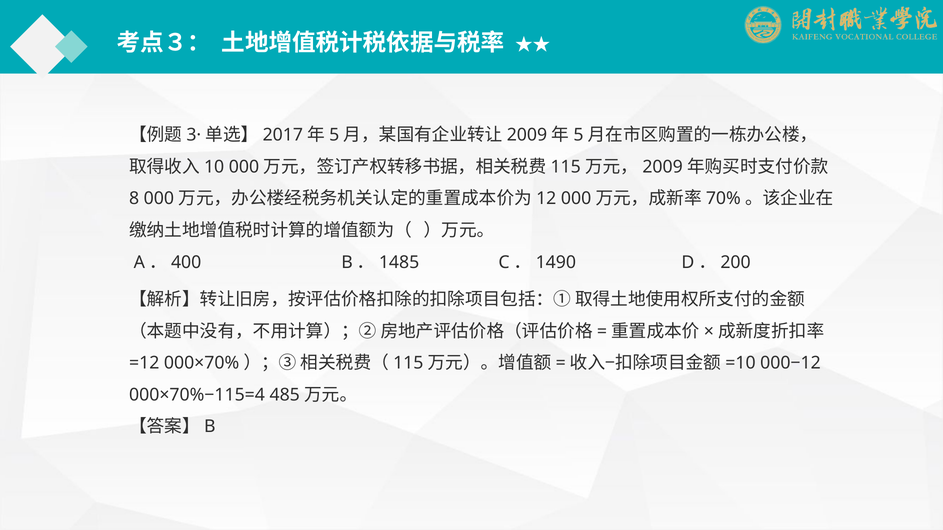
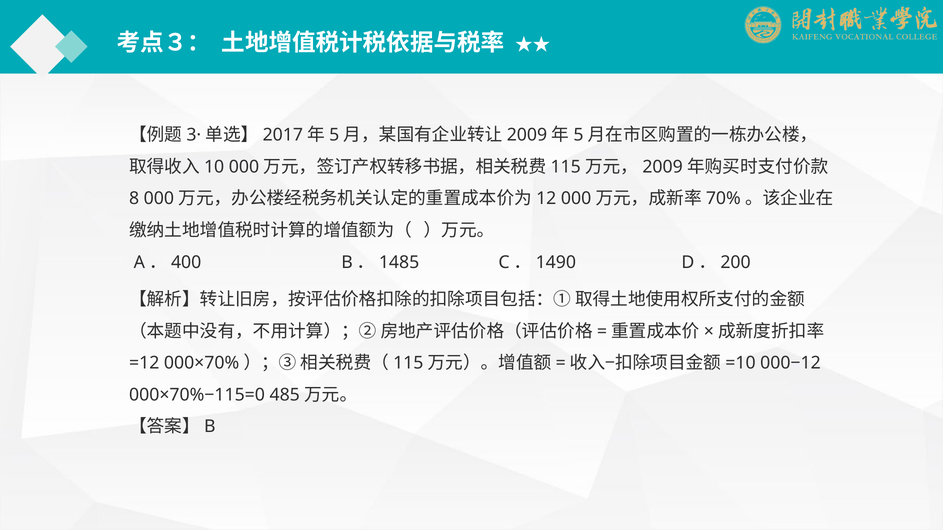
000×70%−115=4: 000×70%−115=4 -> 000×70%−115=0 (197, 395)
